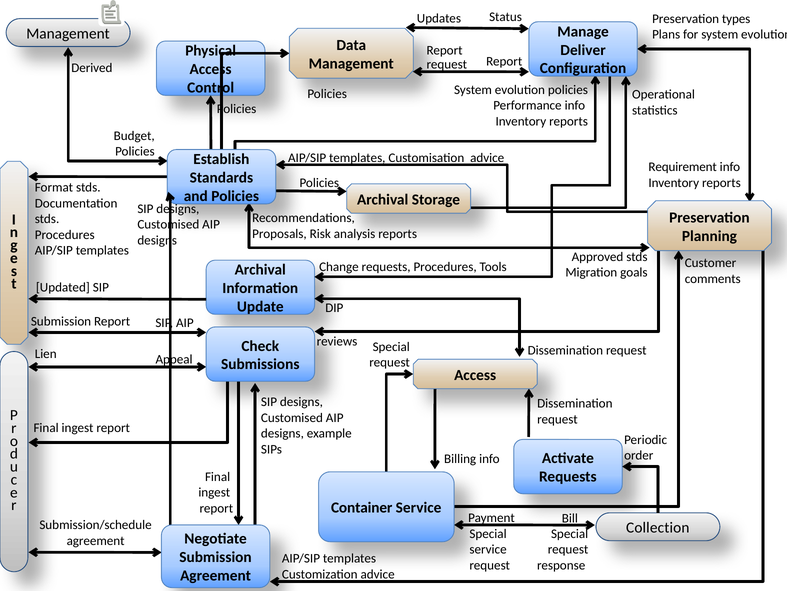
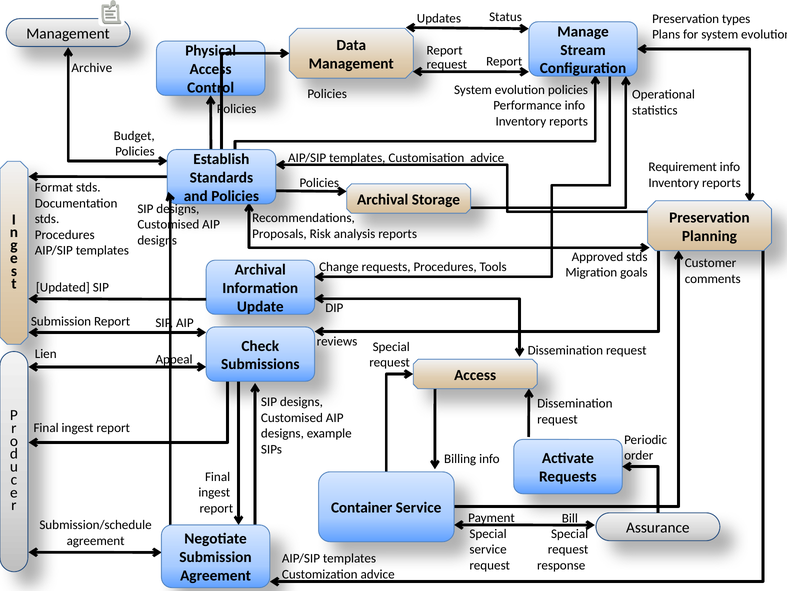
Deliver: Deliver -> Stream (583, 50)
Derived: Derived -> Archive (92, 68)
Collection: Collection -> Assurance (658, 527)
